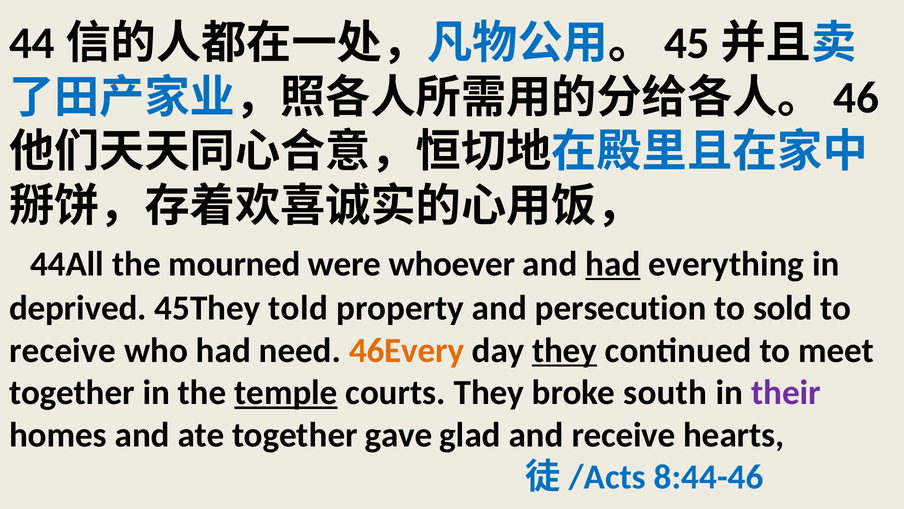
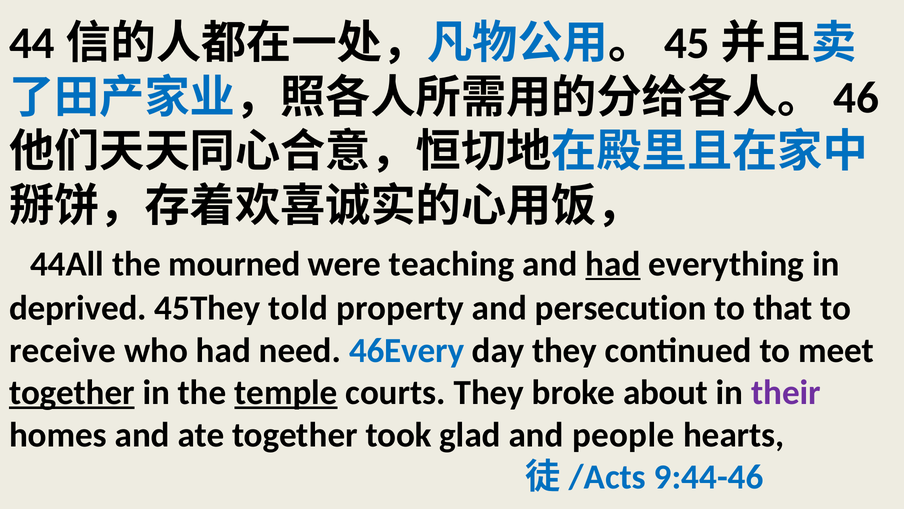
whoever: whoever -> teaching (452, 264)
sold: sold -> that (783, 308)
46Every colour: orange -> blue (407, 350)
they underline: present -> none (565, 350)
together underline: none -> present (72, 392)
south: south -> about (666, 392)
gave: gave -> took (399, 434)
and receive: receive -> people (623, 434)
8:44-46: 8:44-46 -> 9:44-46 (709, 477)
